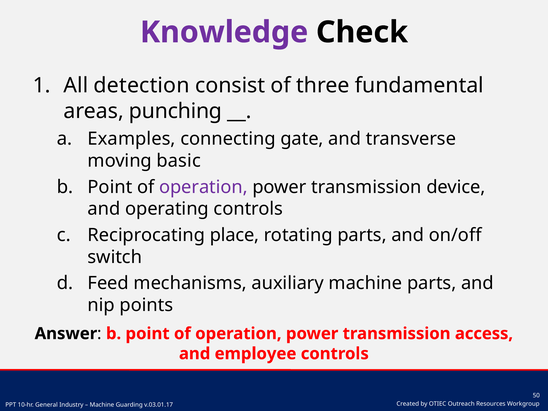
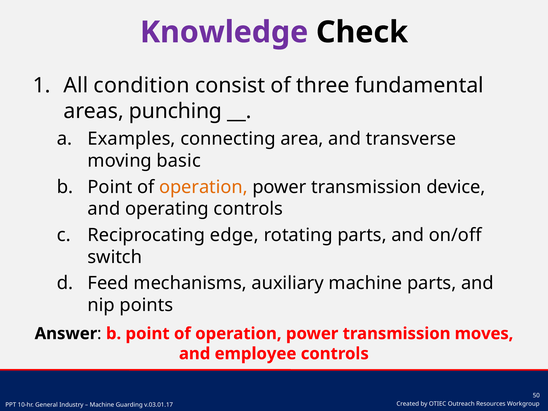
detection: detection -> condition (142, 85)
gate: gate -> area (302, 139)
operation colour: purple -> orange (203, 187)
place: place -> edge (234, 235)
access: access -> moves (484, 334)
